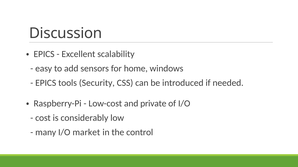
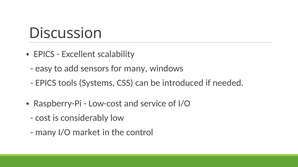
for home: home -> many (136, 69)
Security: Security -> Systems (97, 83)
private: private -> service (153, 104)
